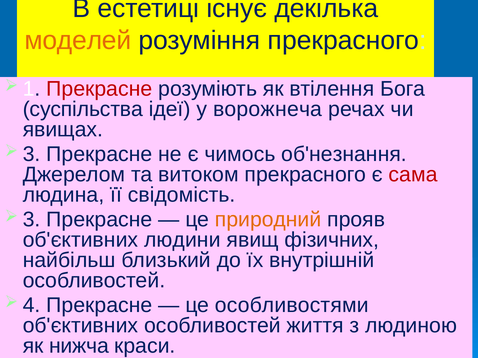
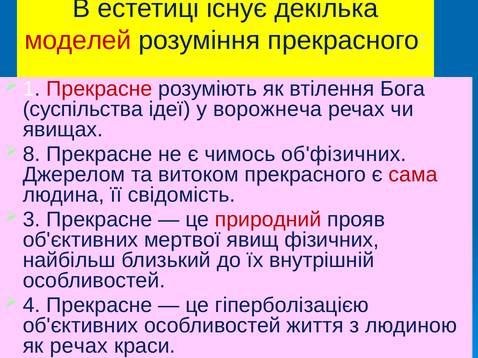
моделей colour: orange -> red (78, 40)
3: 3 -> 8 (32, 154)
об'незнання: об'незнання -> об'фізичних (344, 154)
природний colour: orange -> red (268, 220)
людини: людини -> мертвої (182, 240)
особливостями: особливостями -> гіперболізацією (292, 306)
як нижча: нижча -> речах (79, 346)
